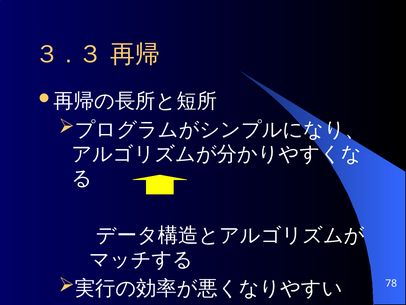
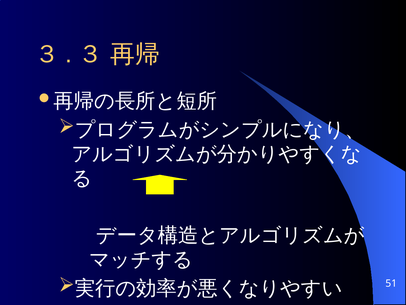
78: 78 -> 51 (391, 283)
